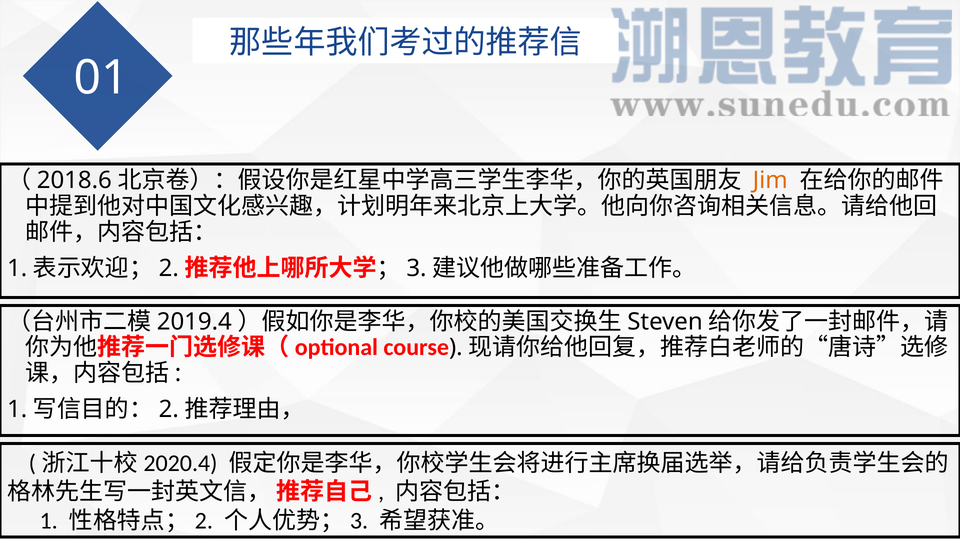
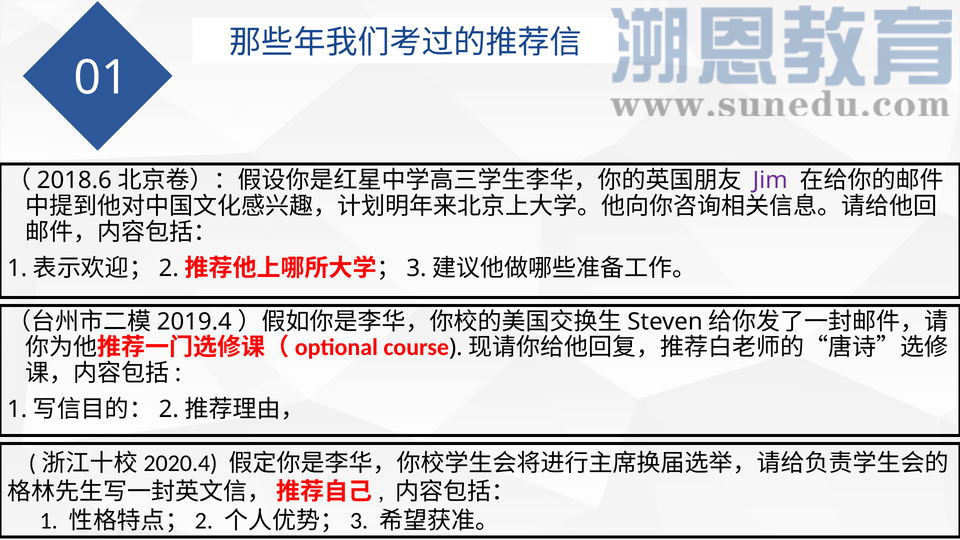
Jim colour: orange -> purple (770, 180)
